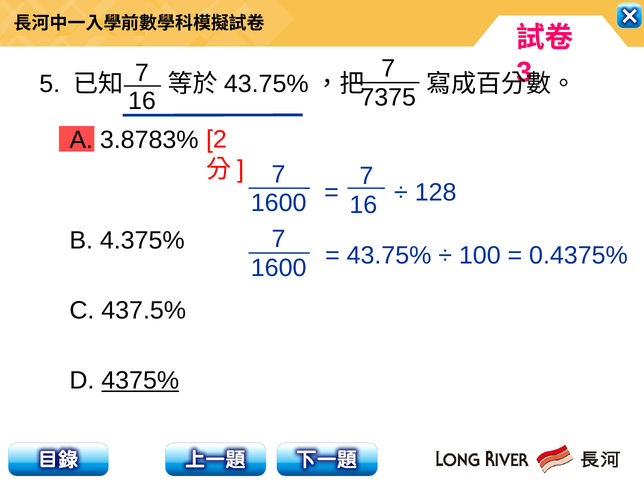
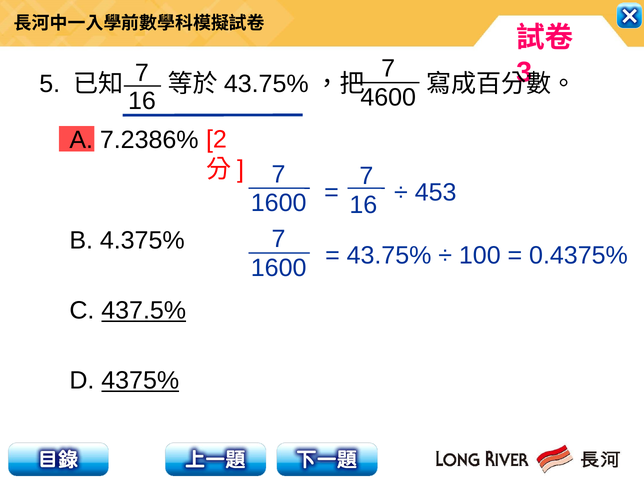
7375: 7375 -> 4600 (388, 98)
3.8783%: 3.8783% -> 7.2386% (149, 140)
128: 128 -> 453 (436, 193)
437.5% underline: none -> present (144, 311)
